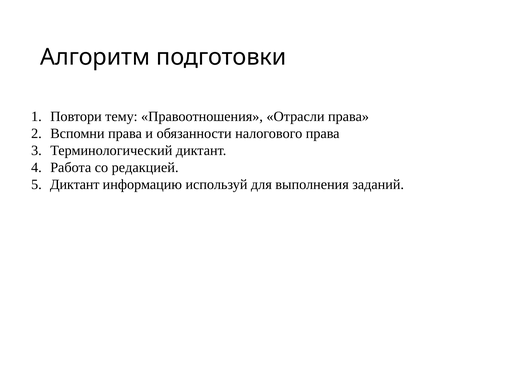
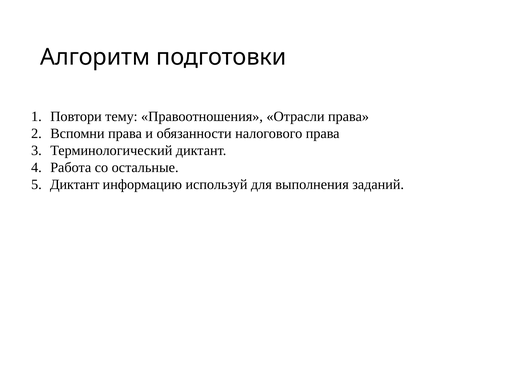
редакцией: редакцией -> остальные (145, 168)
